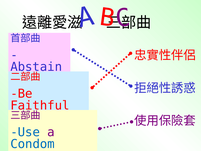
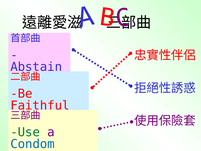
Use colour: blue -> green (25, 132)
